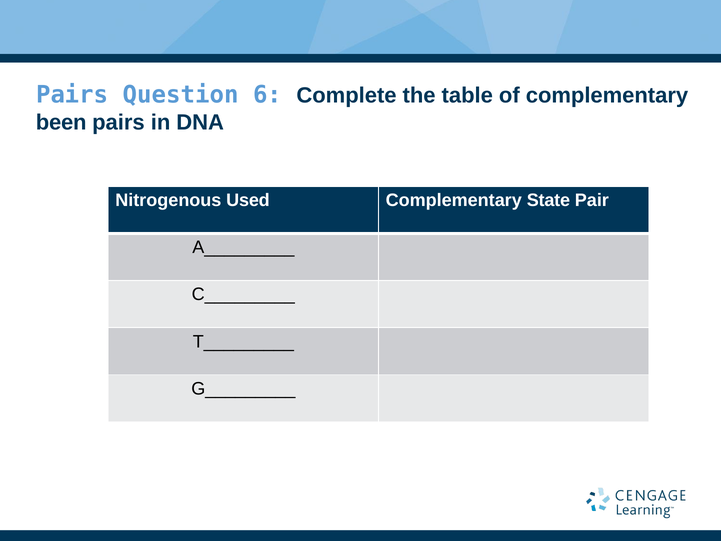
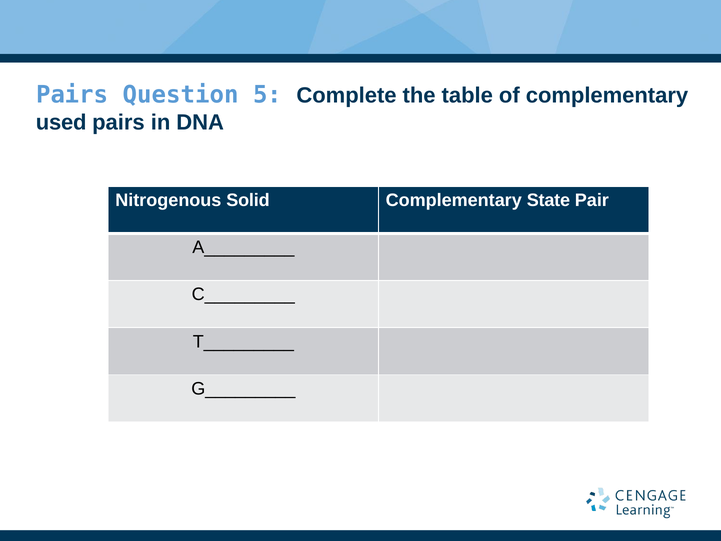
6: 6 -> 5 (267, 95)
been: been -> used (61, 122)
Used: Used -> Solid (248, 200)
